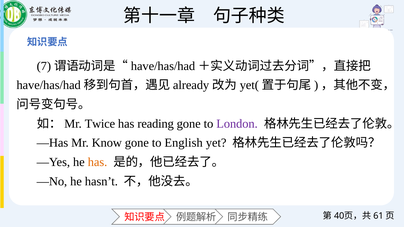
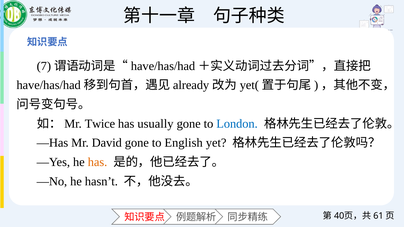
reading: reading -> usually (155, 124)
London colour: purple -> blue (237, 124)
Know: Know -> David (107, 143)
